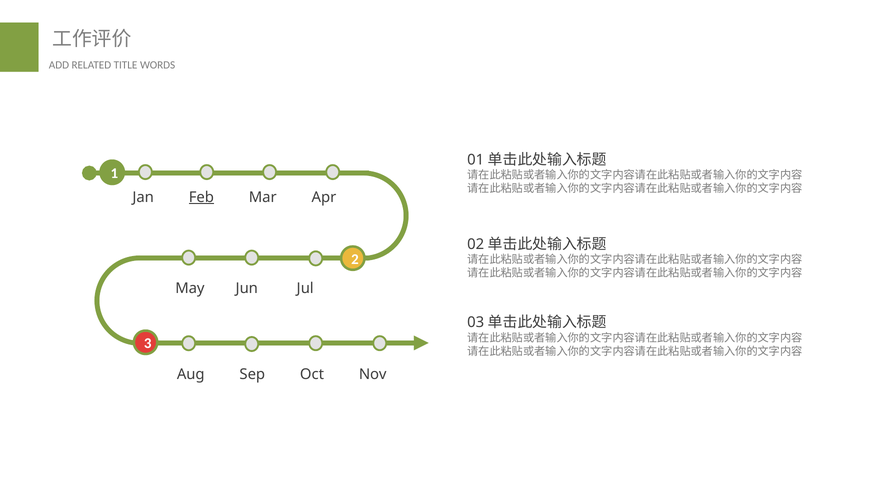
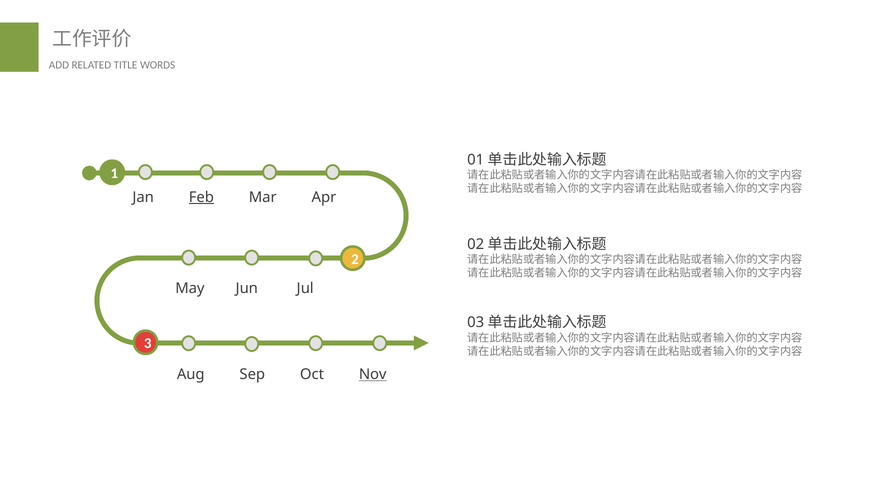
Nov underline: none -> present (373, 375)
